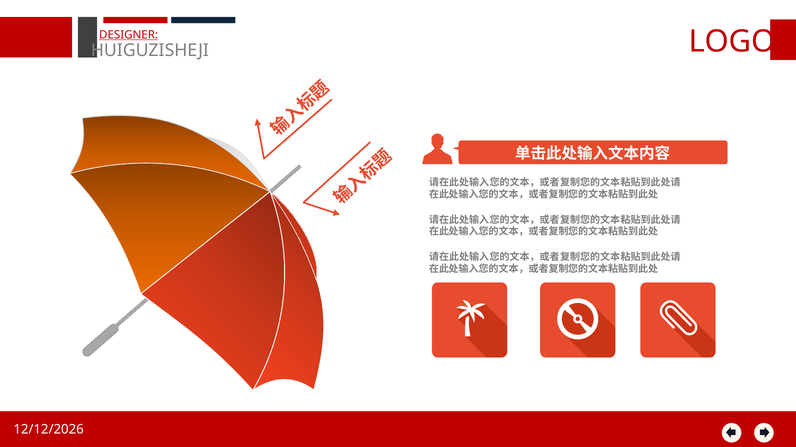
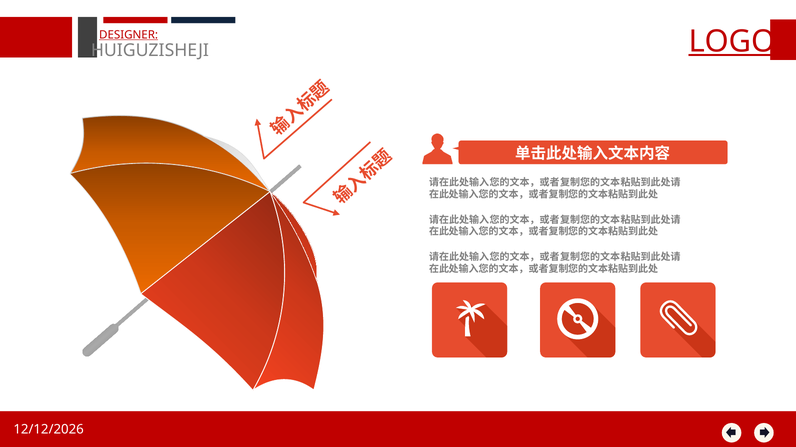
LOGO underline: none -> present (732, 42)
